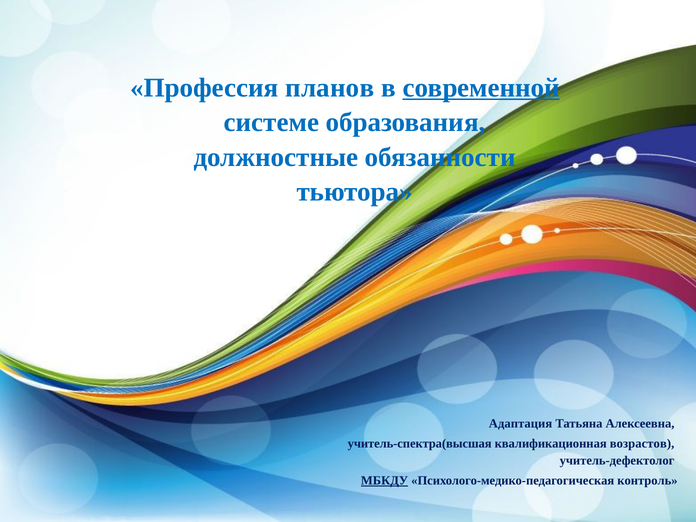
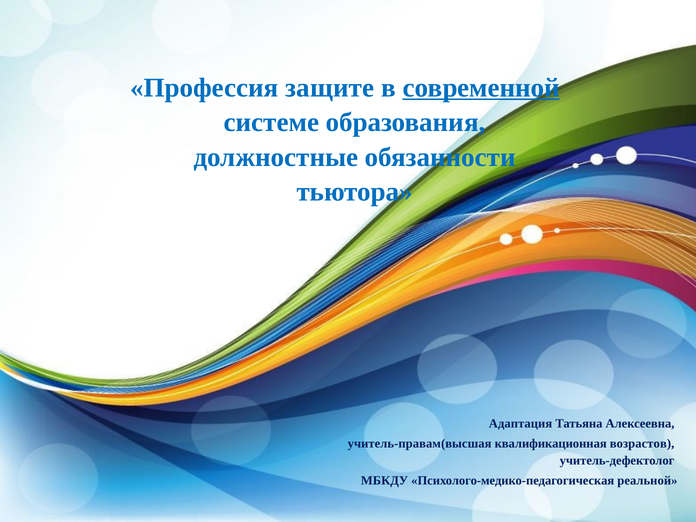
планов: планов -> защите (330, 88)
учитель-спектра(высшая: учитель-спектра(высшая -> учитель-правам(высшая (420, 444)
МБКДУ underline: present -> none (385, 480)
контроль: контроль -> реальной (647, 480)
